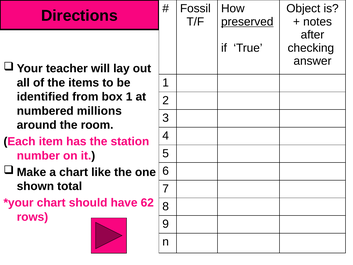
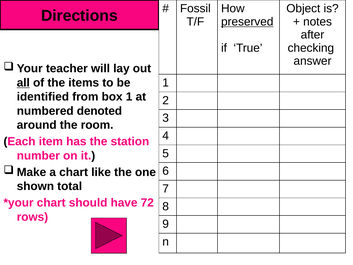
all underline: none -> present (23, 83)
millions: millions -> denoted (99, 111)
62: 62 -> 72 (147, 203)
